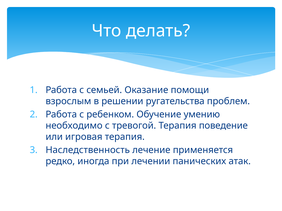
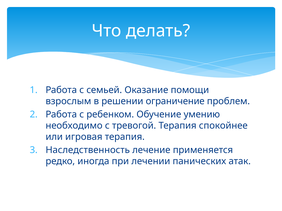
ругательства: ругательства -> ограничение (175, 102)
поведение: поведение -> спокойнее (223, 126)
